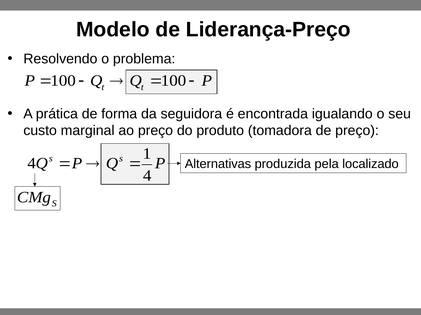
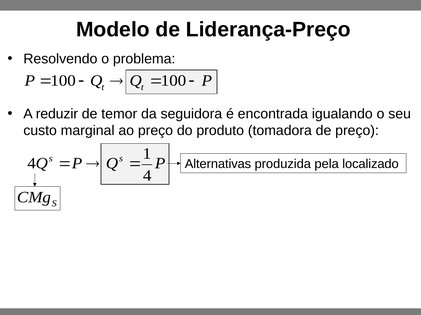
prática: prática -> reduzir (57, 114)
forma: forma -> temor (119, 114)
